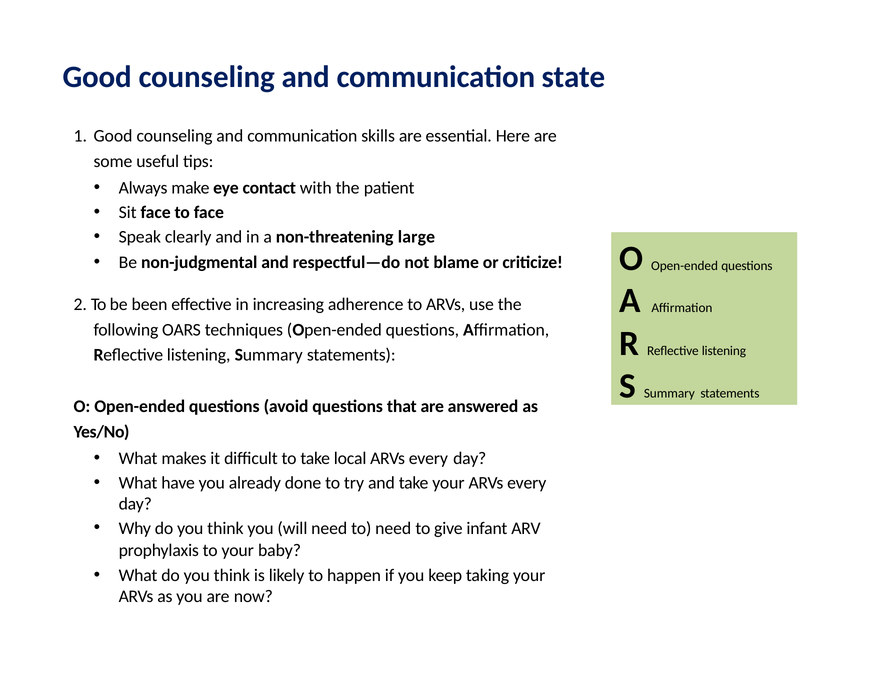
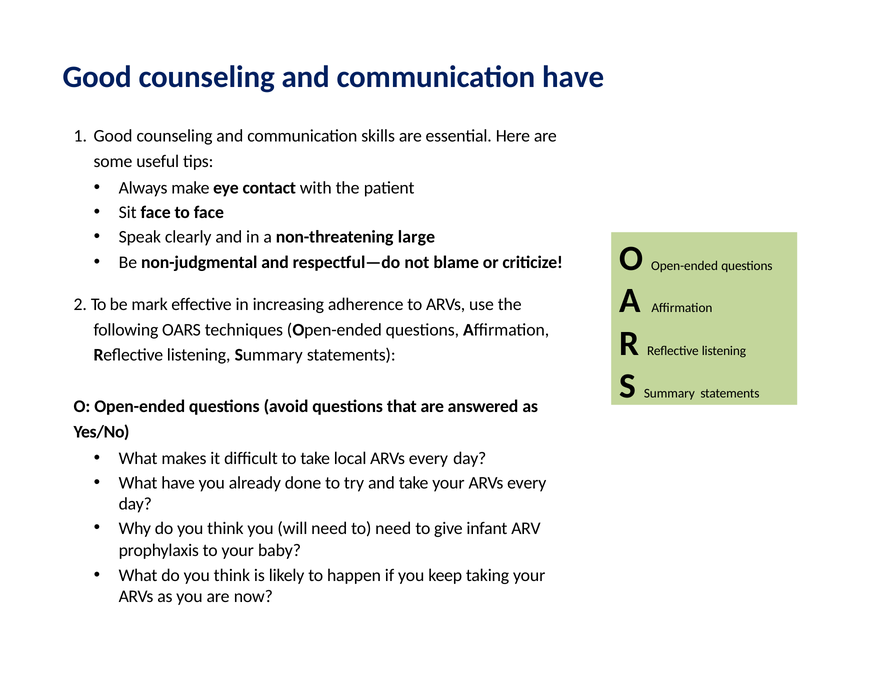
communication state: state -> have (573, 77)
been: been -> mark (150, 304)
